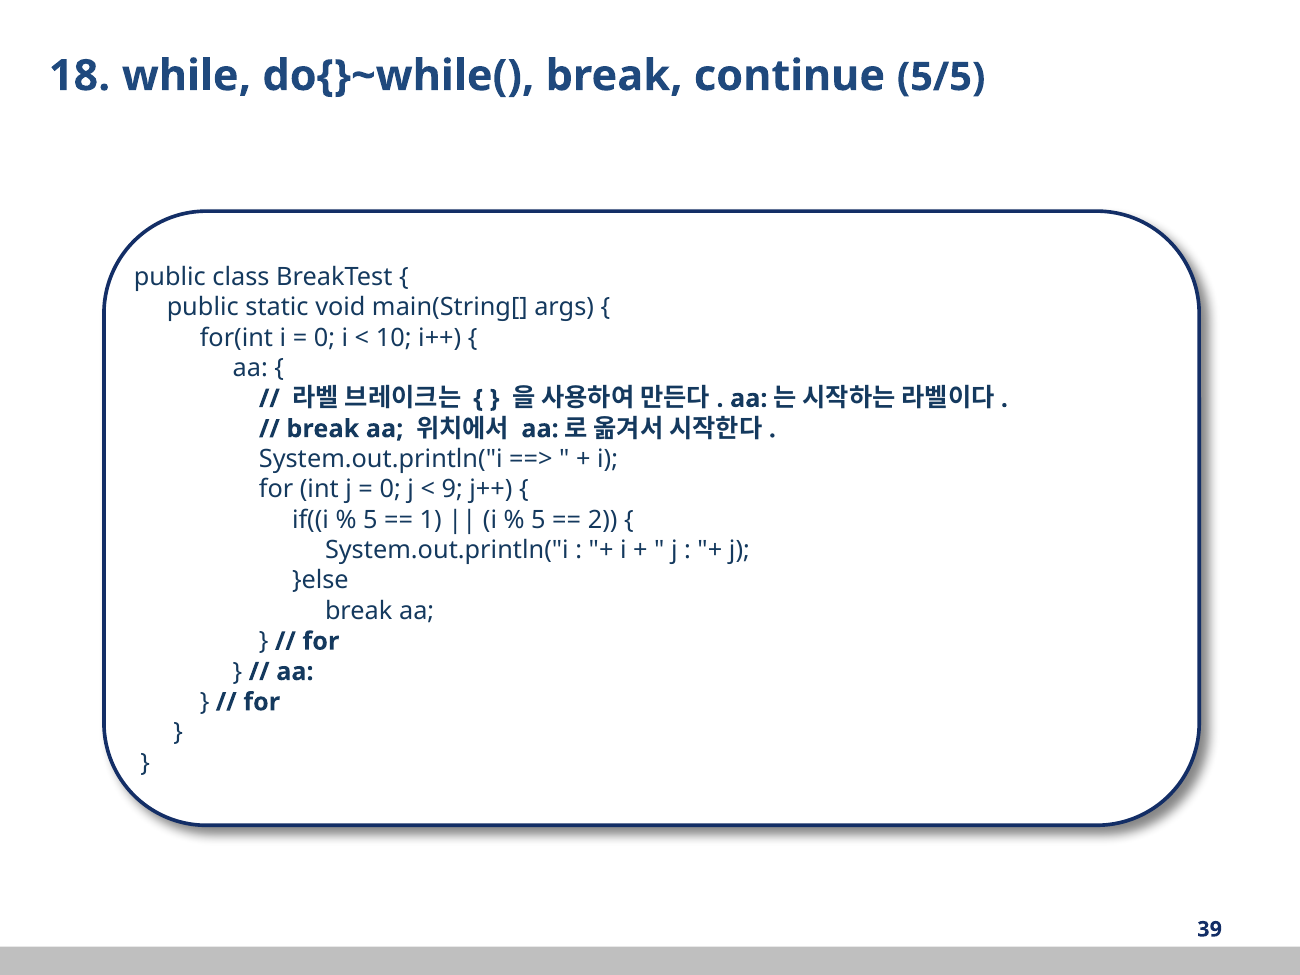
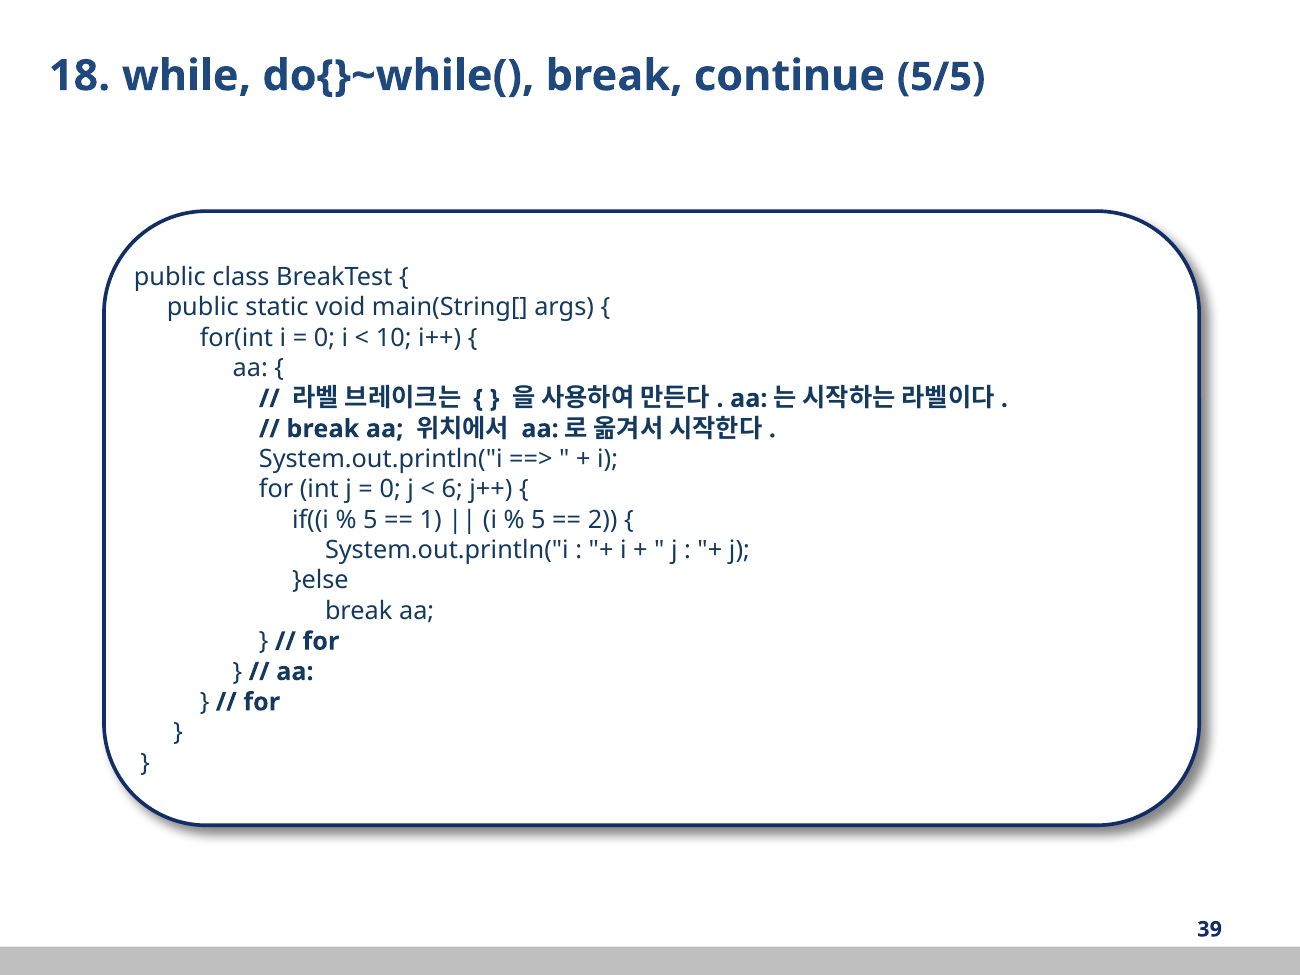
9: 9 -> 6 (452, 490)
